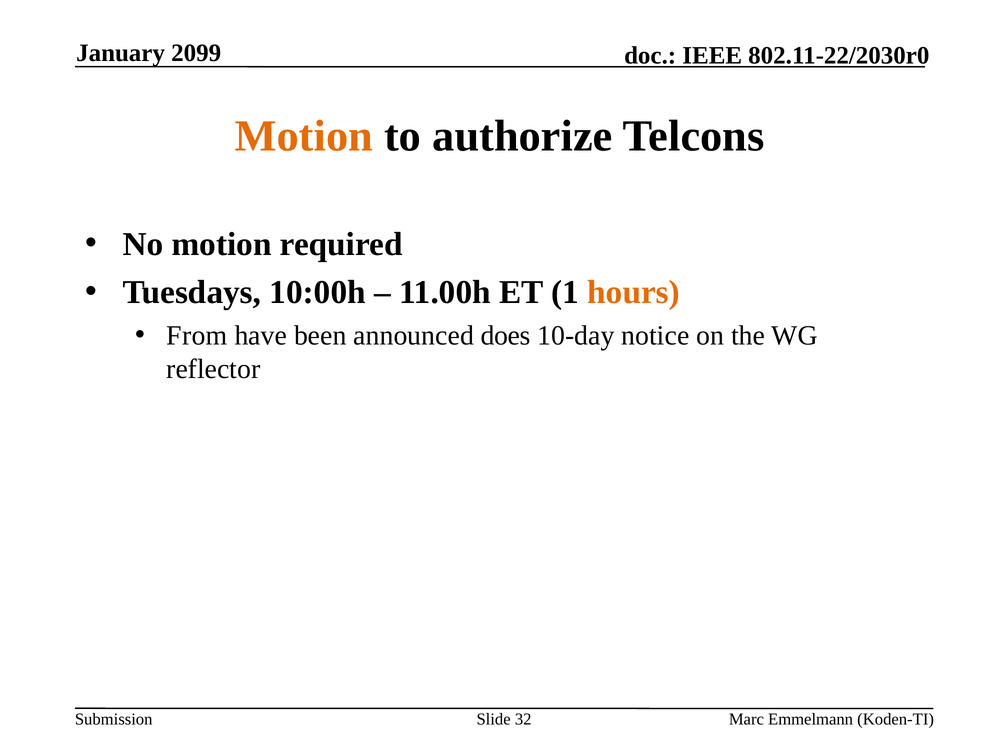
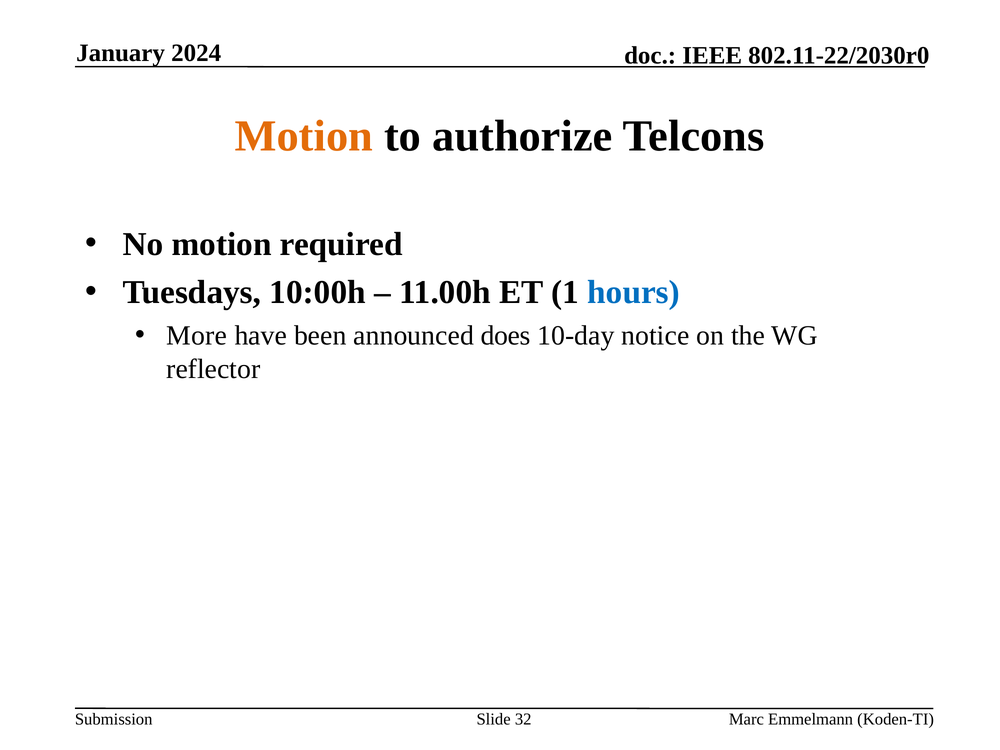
2099: 2099 -> 2024 (196, 53)
hours colour: orange -> blue (634, 292)
From: From -> More (197, 336)
